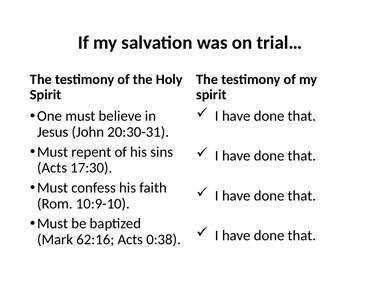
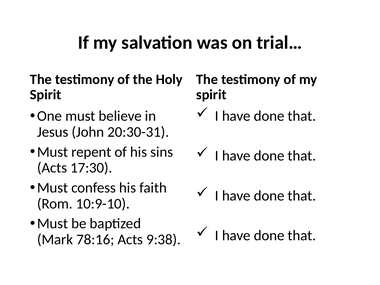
62:16: 62:16 -> 78:16 (95, 240)
0:38: 0:38 -> 9:38 (164, 240)
